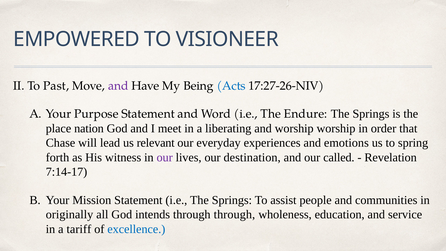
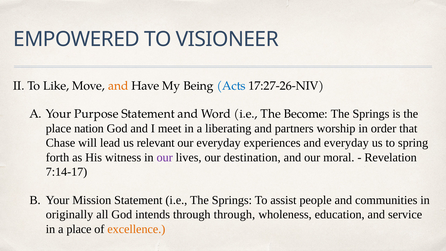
Past: Past -> Like (56, 86)
and colour: purple -> orange (118, 86)
Endure: Endure -> Become (306, 114)
and worship: worship -> partners (294, 128)
and emotions: emotions -> everyday (346, 143)
called: called -> moral (339, 157)
a tariff: tariff -> place (79, 229)
excellence colour: blue -> orange (136, 229)
